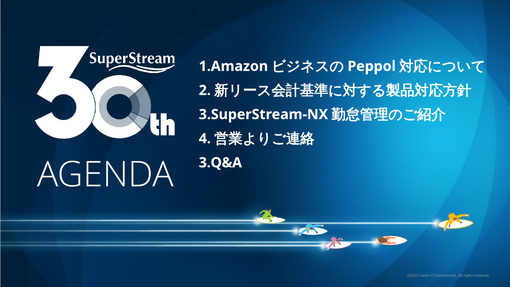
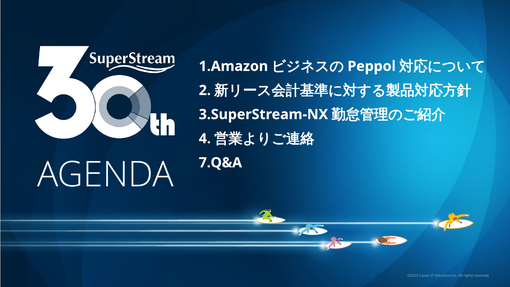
3.Q&A: 3.Q&A -> 7.Q&A (220, 163)
